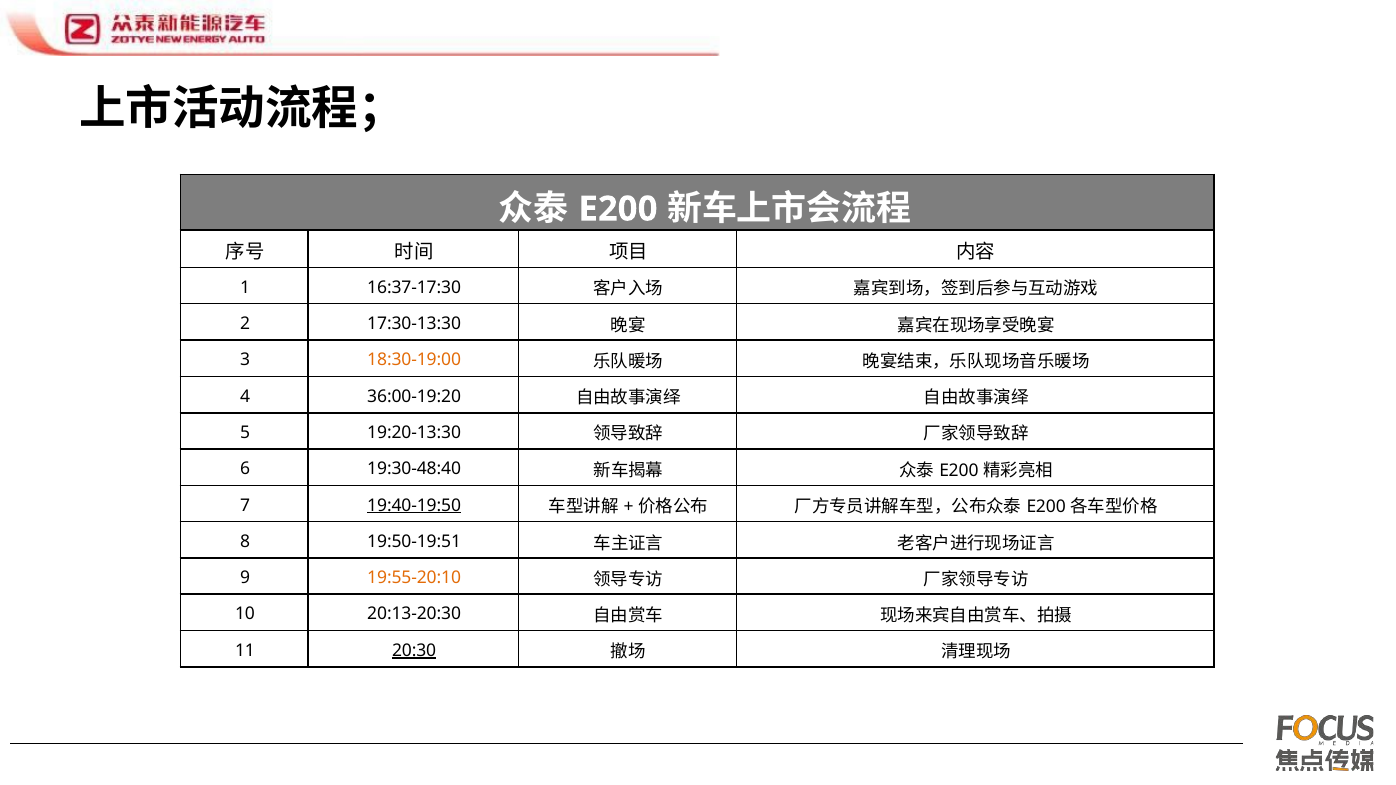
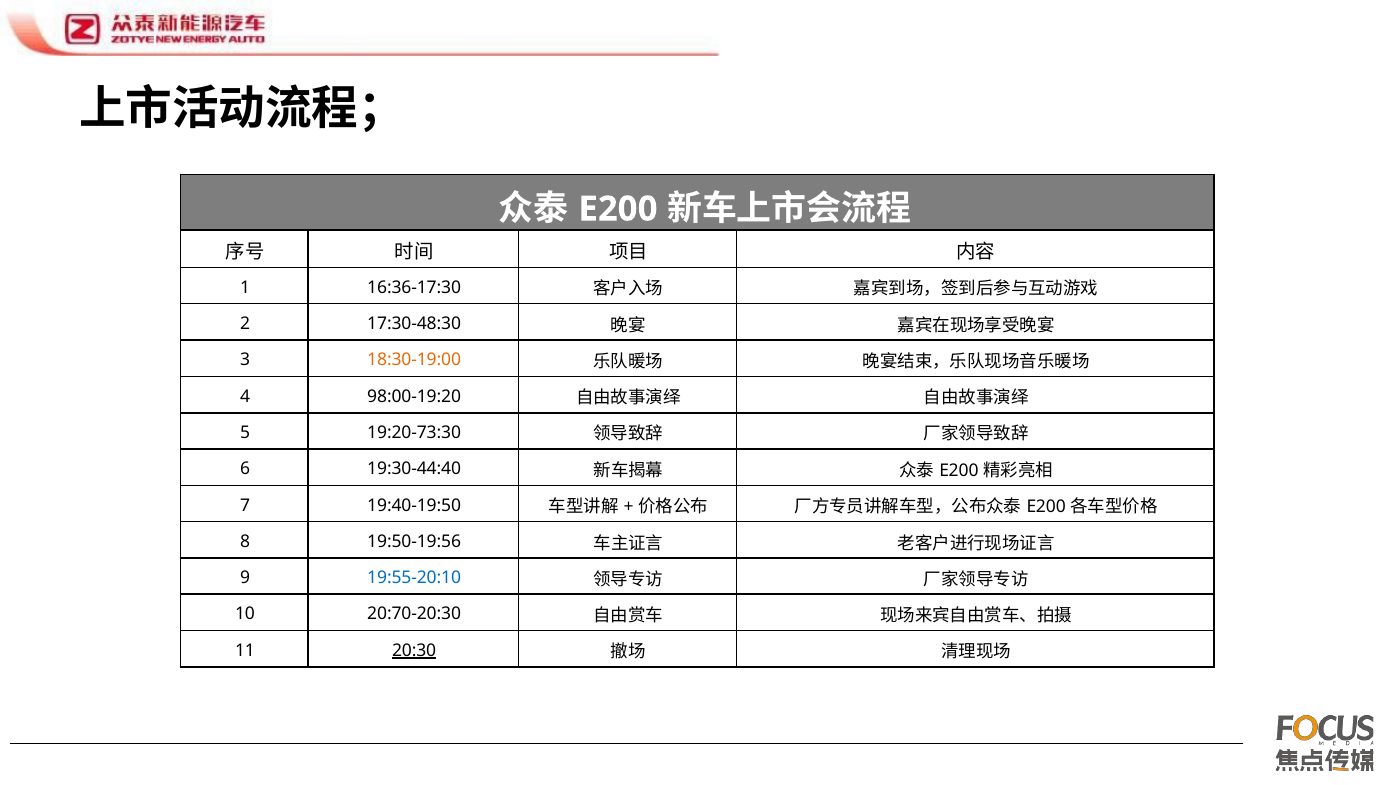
16:37-17:30: 16:37-17:30 -> 16:36-17:30 (414, 287)
17:30-13:30: 17:30-13:30 -> 17:30-48:30 (414, 324)
36:00-19:20: 36:00-19:20 -> 98:00-19:20 (414, 396)
19:20-13:30: 19:20-13:30 -> 19:20-73:30 (414, 433)
19:30-48:40: 19:30-48:40 -> 19:30-44:40 (414, 469)
19:40-19:50 underline: present -> none (414, 506)
19:50-19:51: 19:50-19:51 -> 19:50-19:56 (414, 542)
19:55-20:10 colour: orange -> blue (414, 578)
20:13-20:30: 20:13-20:30 -> 20:70-20:30 (414, 614)
